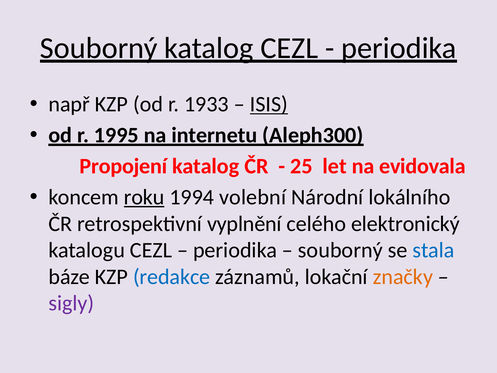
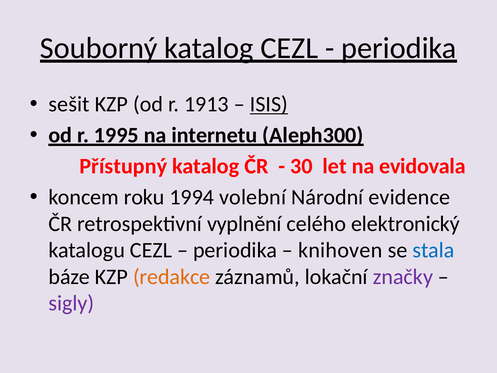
např: např -> sešit (69, 104)
1933: 1933 -> 1913 (206, 104)
Propojení: Propojení -> Přístupný (123, 166)
25: 25 -> 30 (301, 166)
roku underline: present -> none (144, 197)
lokálního: lokálního -> evidence (409, 197)
souborný: souborný -> knihoven (340, 250)
redakce colour: blue -> orange (172, 277)
značky colour: orange -> purple (403, 277)
